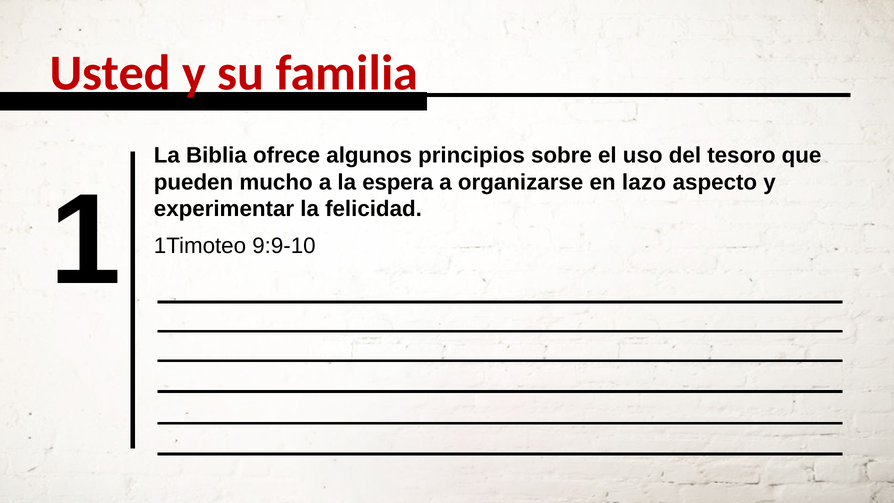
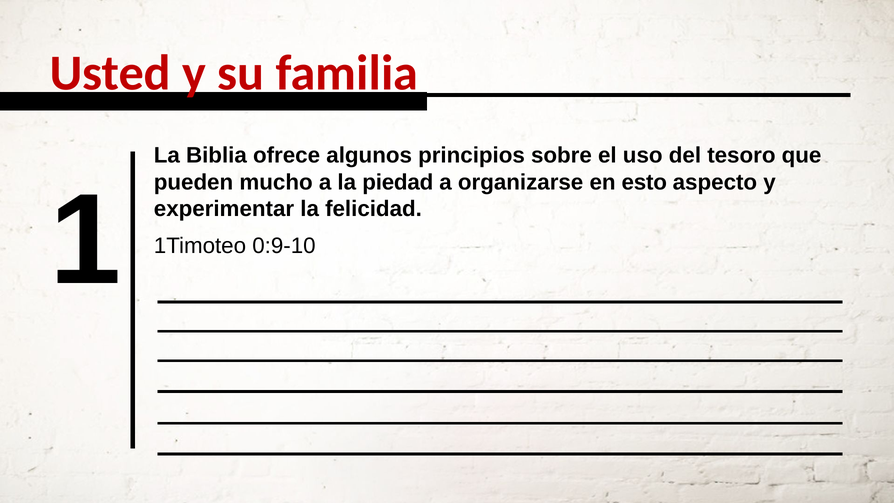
espera: espera -> piedad (398, 182)
lazo: lazo -> esto (644, 182)
9:9-10: 9:9-10 -> 0:9-10 (284, 246)
